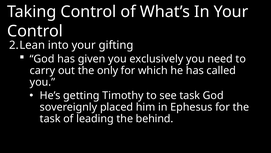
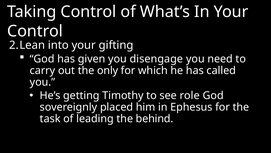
exclusively: exclusively -> disengage (156, 59)
see task: task -> role (190, 95)
